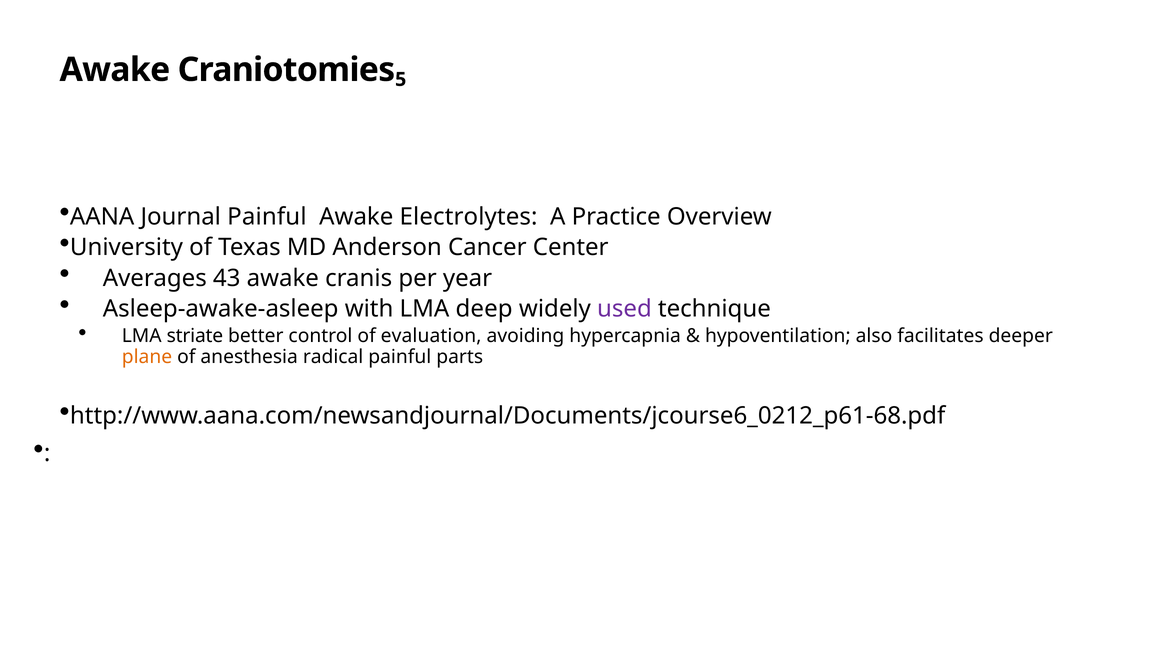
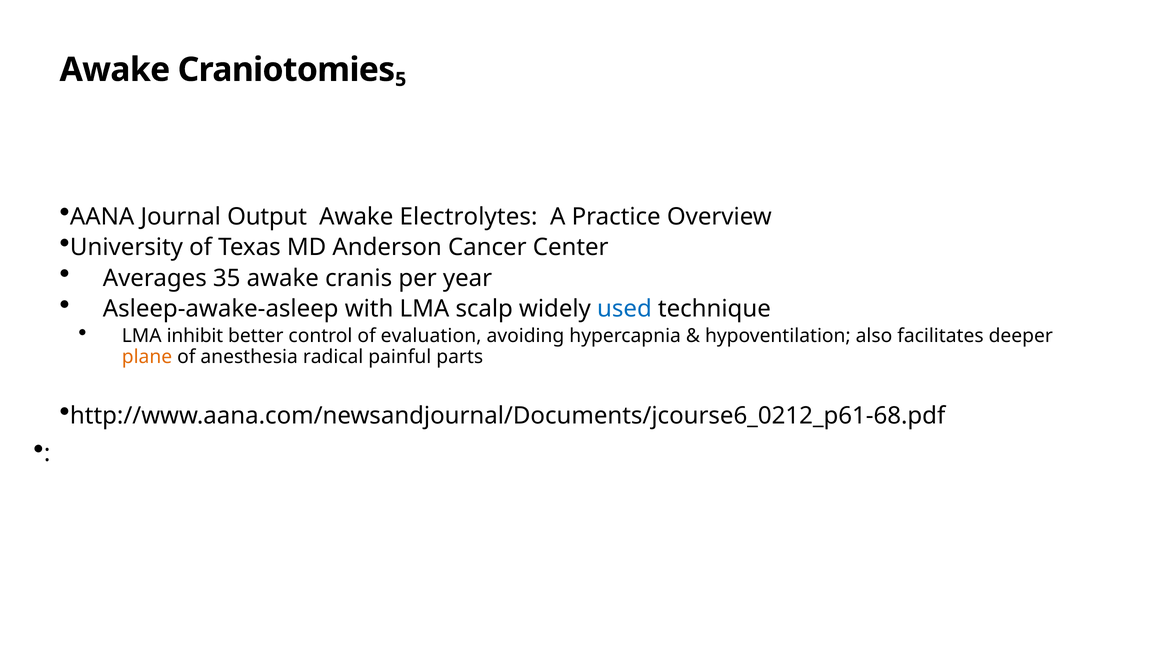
Journal Painful: Painful -> Output (267, 216)
43: 43 -> 35 (227, 278)
deep: deep -> scalp (484, 309)
used colour: purple -> blue (624, 309)
striate: striate -> inhibit (195, 336)
